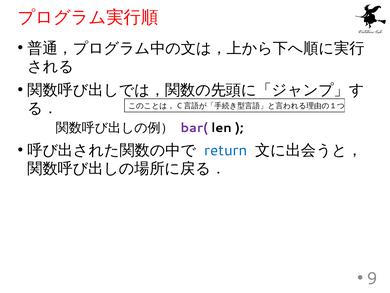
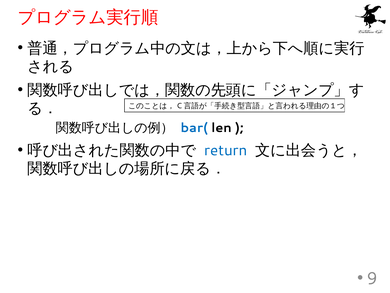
bar( colour: purple -> blue (194, 128)
